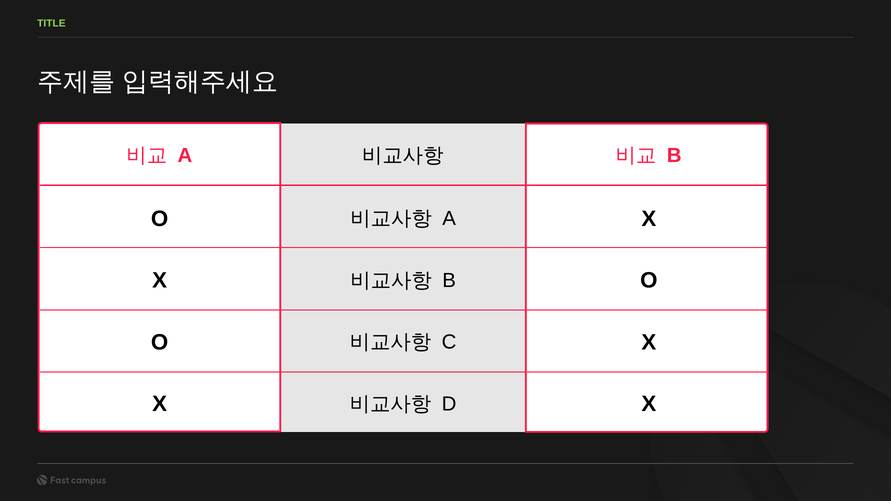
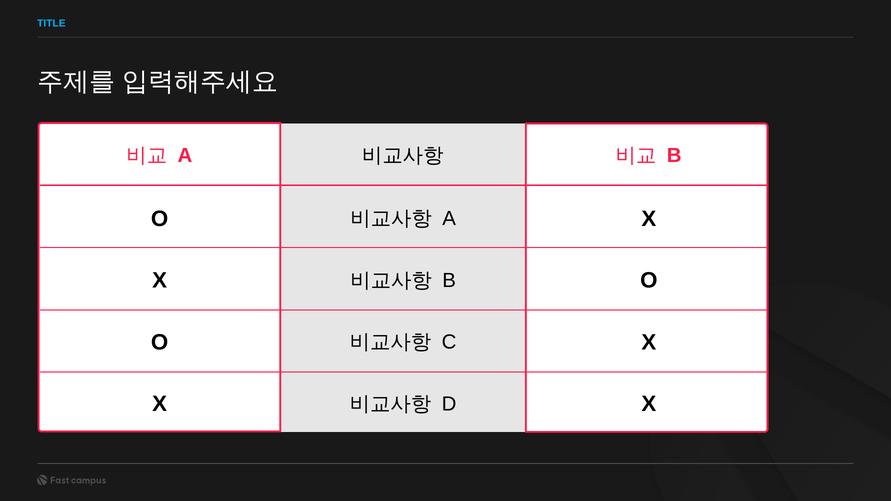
TITLE colour: light green -> light blue (51, 24)
